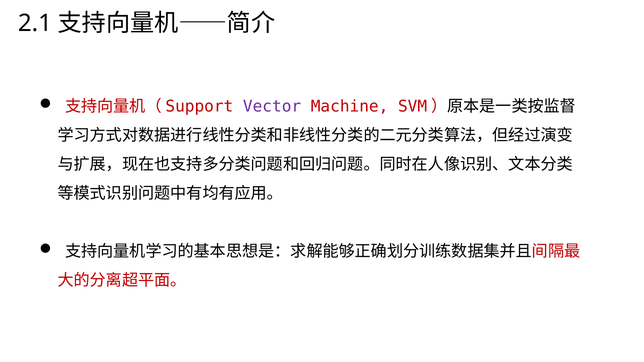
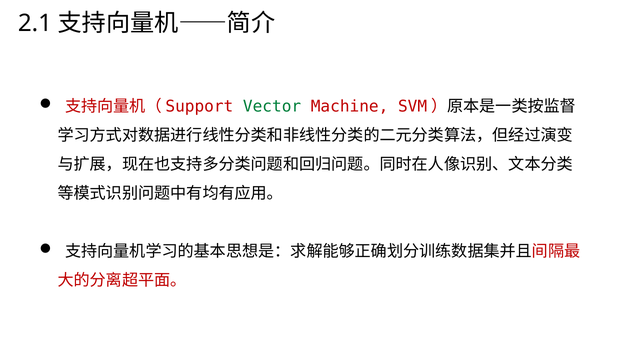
Vector colour: purple -> green (272, 107)
